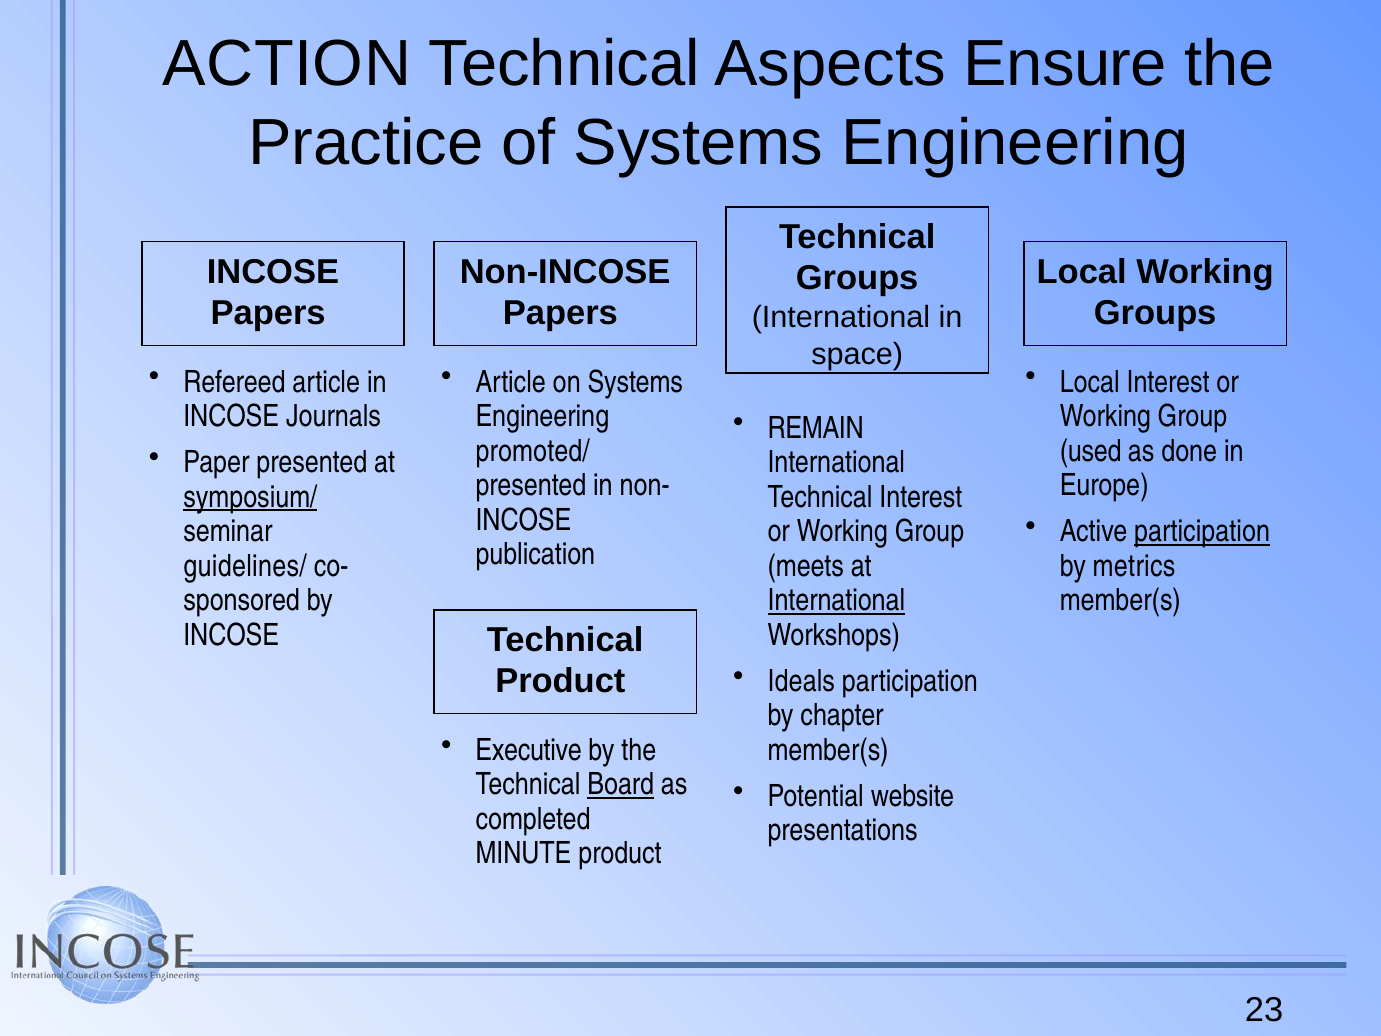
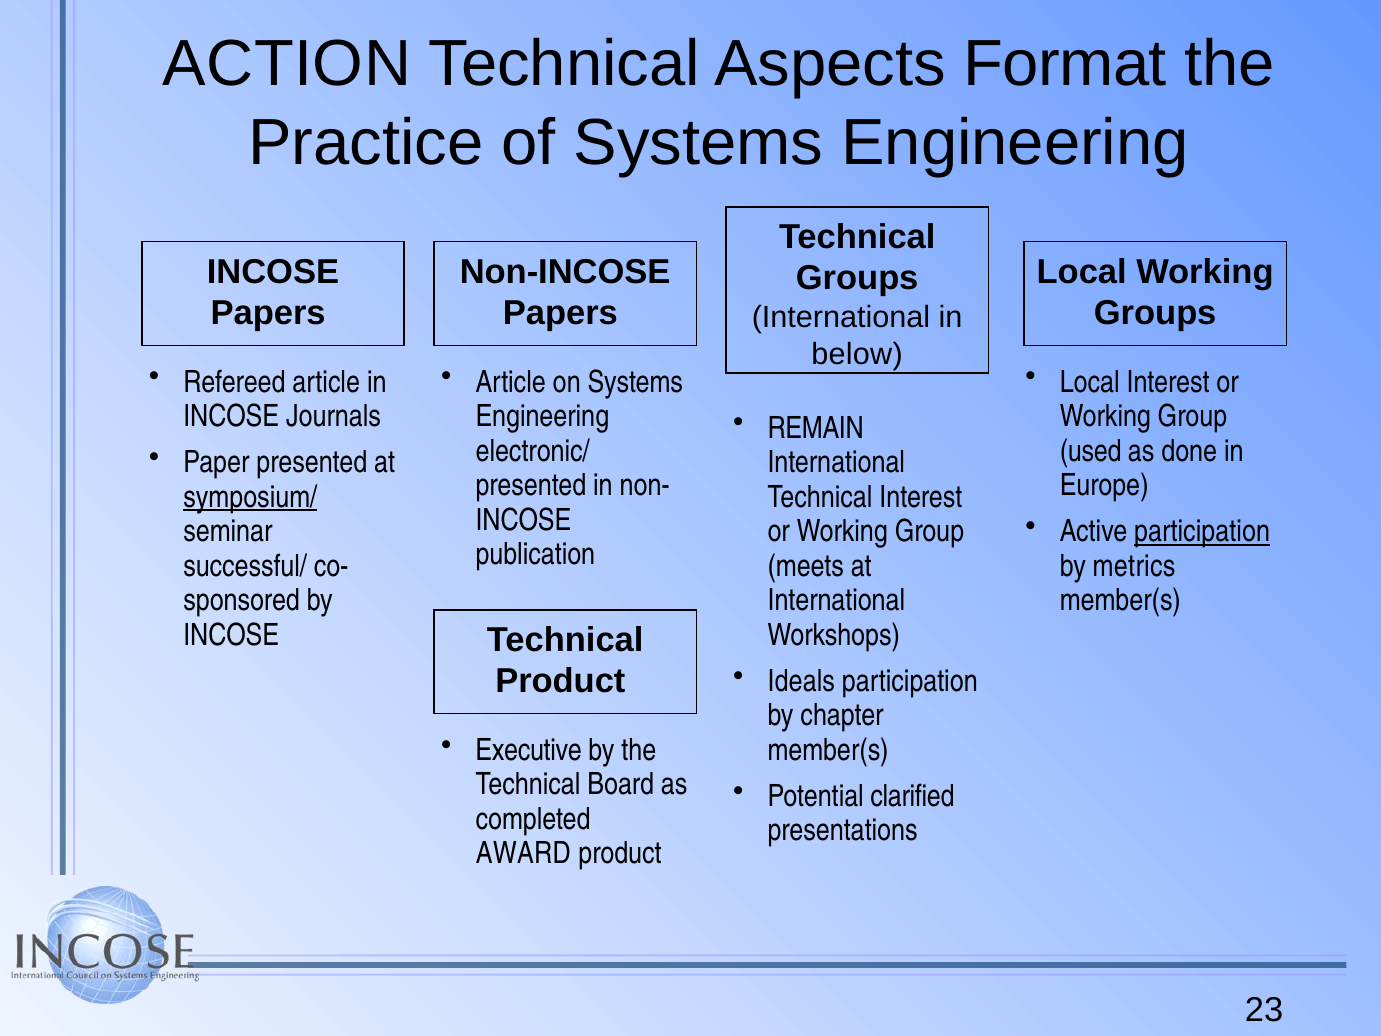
Ensure: Ensure -> Format (1065, 64)
space: space -> below (857, 354)
promoted/: promoted/ -> electronic/ (533, 451)
guidelines/: guidelines/ -> successful/ (245, 566)
International underline: present -> none (836, 600)
Board underline: present -> none (621, 785)
website: website -> clarified (912, 796)
MINUTE: MINUTE -> AWARD (523, 854)
